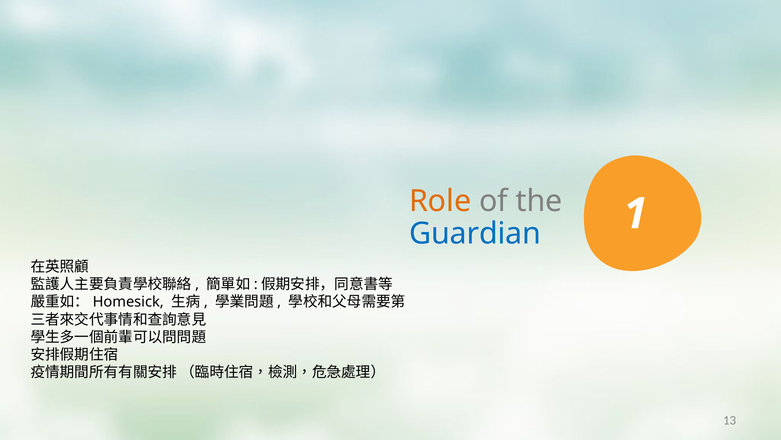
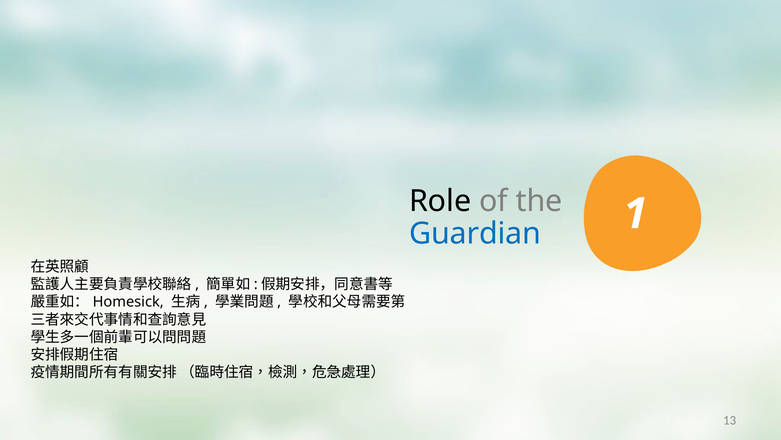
Role colour: orange -> black (440, 201)
